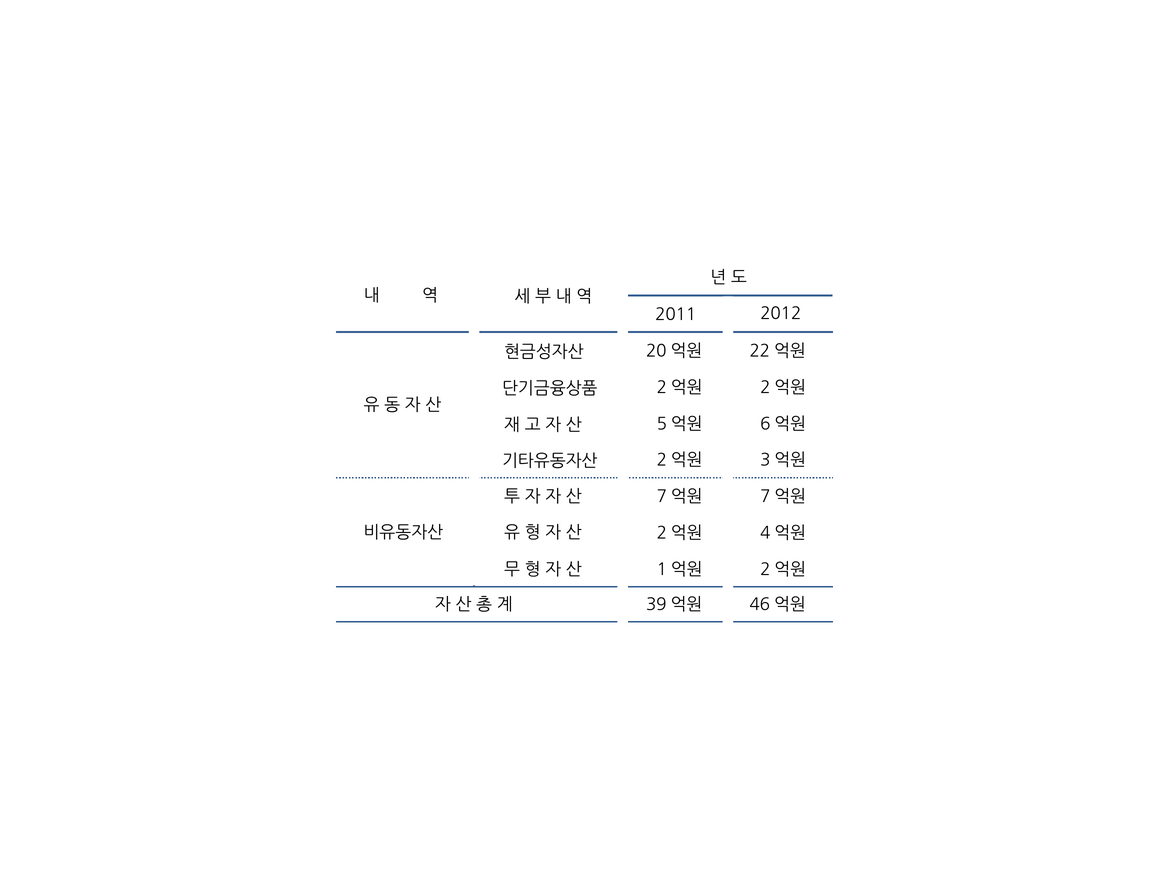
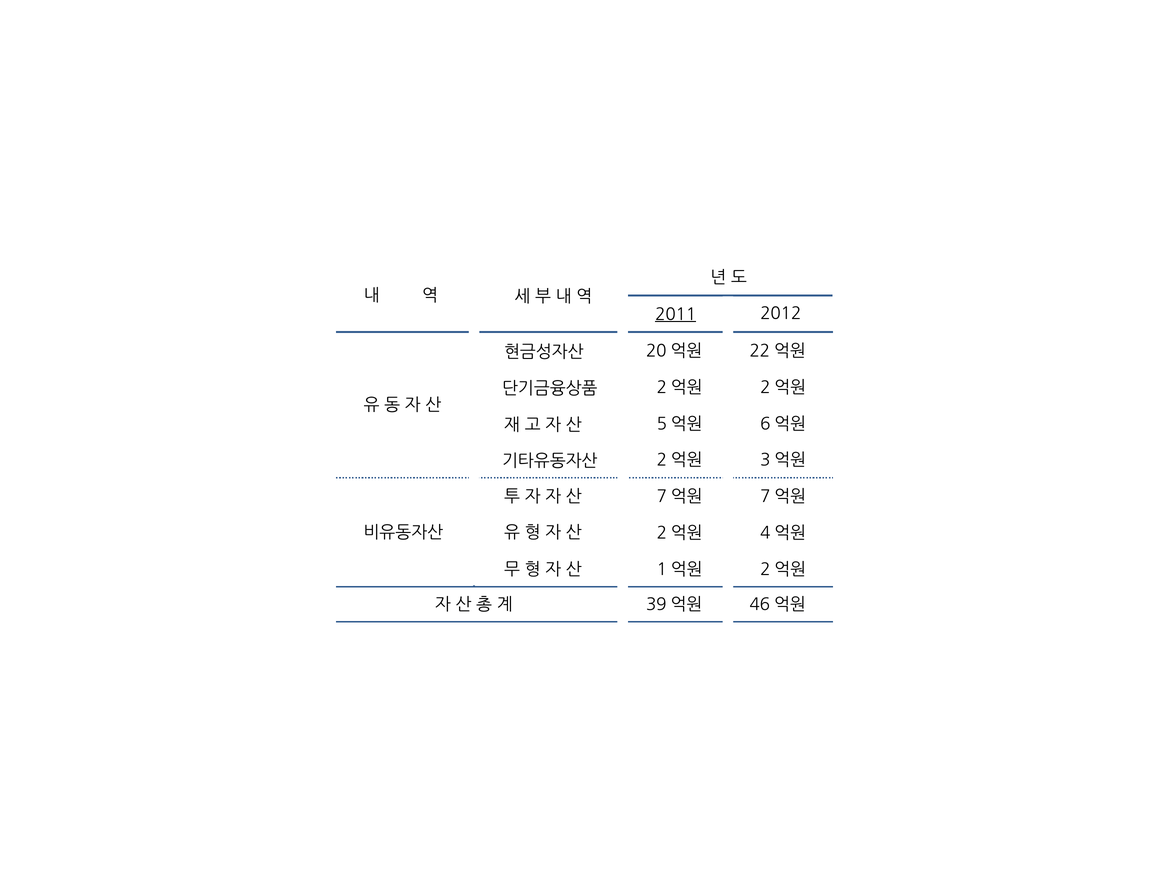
2011 underline: none -> present (676, 314)
